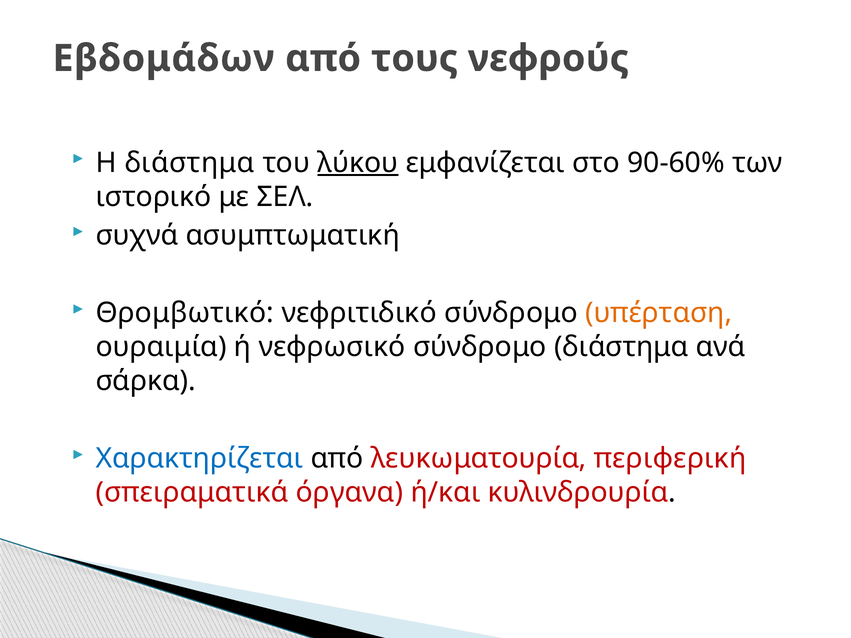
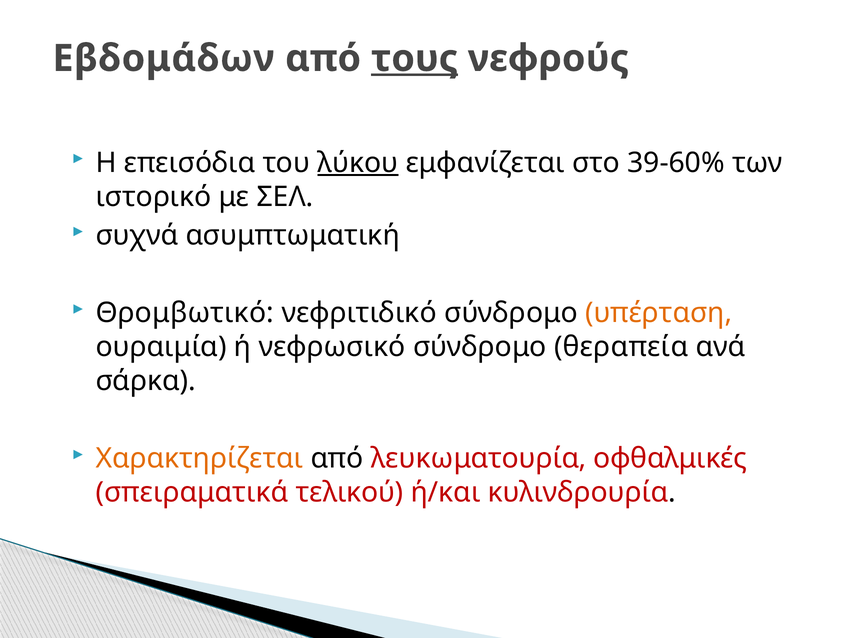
τους underline: none -> present (414, 59)
Η διάστημα: διάστημα -> επεισόδια (190, 163)
90-60%: 90-60% -> 39-60% (676, 163)
σύνδρομο διάστημα: διάστημα -> θεραπεία (621, 347)
Χαρακτηρίζεται colour: blue -> orange (199, 459)
περιφερική: περιφερική -> οφθαλμικές (670, 459)
όργανα: όργανα -> τελικού (350, 493)
